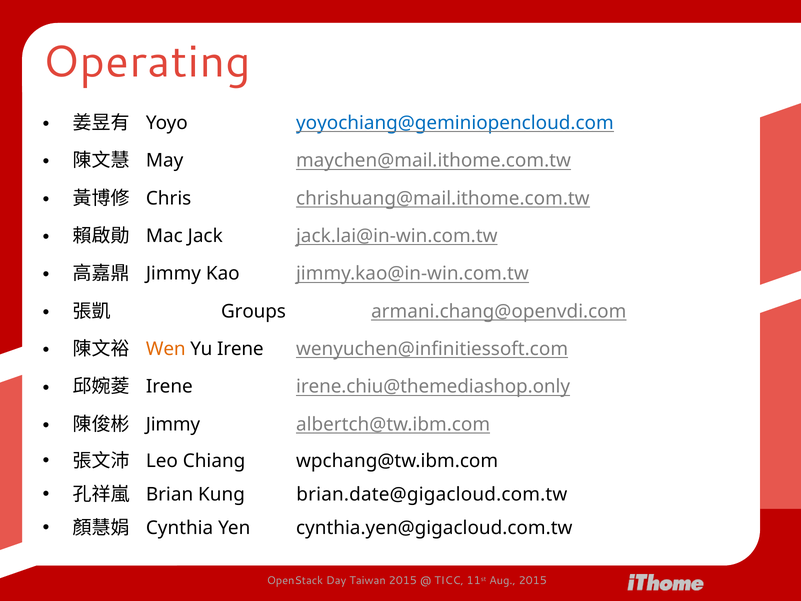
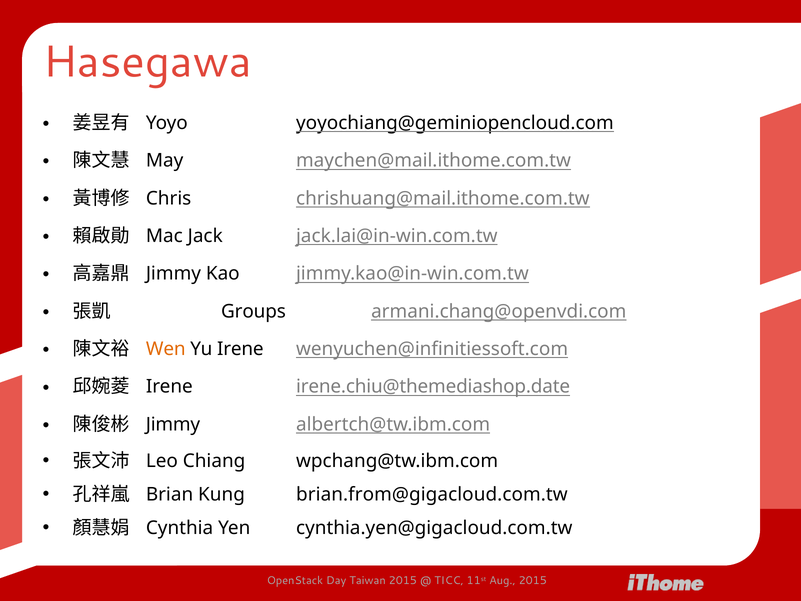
Operating: Operating -> Hasegawa (147, 62)
yoyochiang@geminiopencloud.com colour: blue -> black (455, 123)
irene.chiu@themediashop.only: irene.chiu@themediashop.only -> irene.chiu@themediashop.date (433, 387)
brian.date@gigacloud.com.tw: brian.date@gigacloud.com.tw -> brian.from@gigacloud.com.tw (432, 494)
